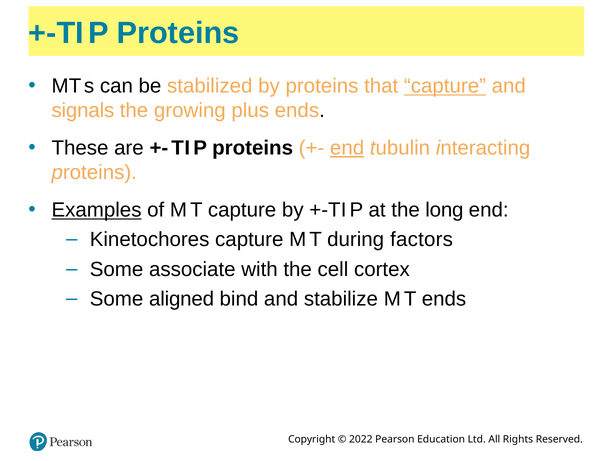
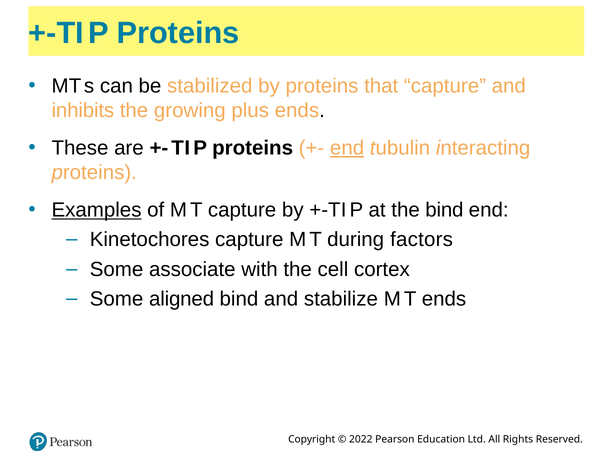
capture underline: present -> none (445, 86)
signals: signals -> inhibits (83, 111)
the long: long -> bind (444, 210)
